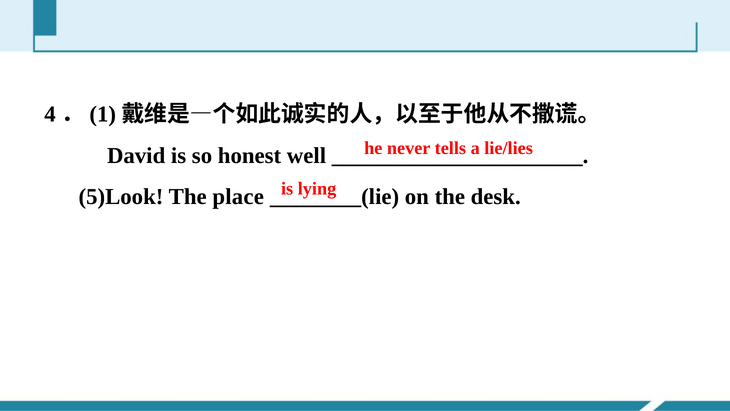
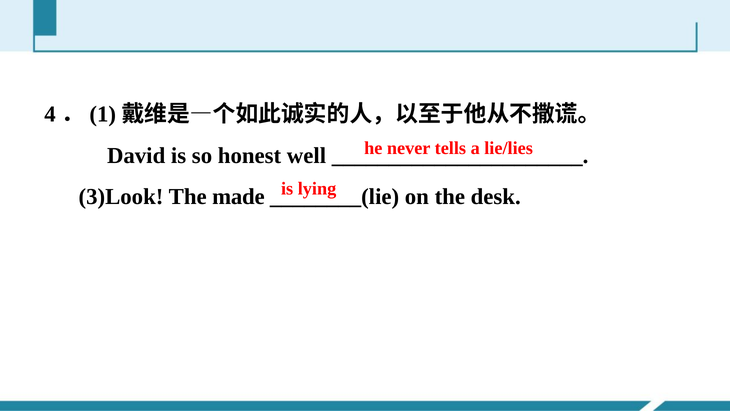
5)Look: 5)Look -> 3)Look (121, 196)
place: place -> made (238, 196)
